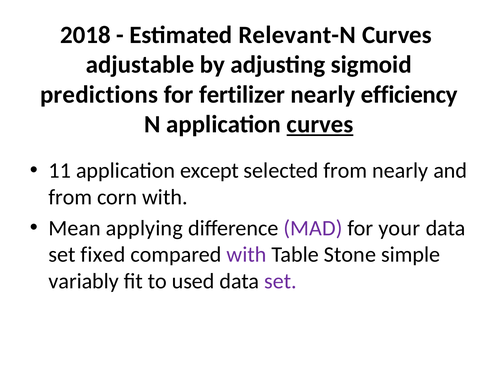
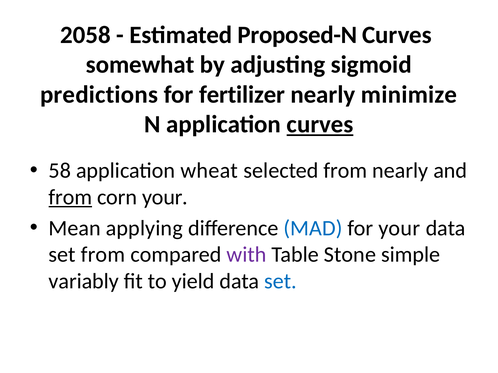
2018: 2018 -> 2058 (85, 35)
Relevant-N: Relevant-N -> Proposed-N (297, 35)
adjustable: adjustable -> somewhat (140, 65)
efficiency: efficiency -> minimize (409, 95)
11: 11 -> 58 (60, 171)
except: except -> wheat (209, 171)
from underline: none -> present (70, 197)
corn with: with -> your (165, 197)
MAD colour: purple -> blue (313, 228)
set fixed: fixed -> from (103, 255)
used: used -> yield (193, 282)
set colour: purple -> blue (280, 282)
